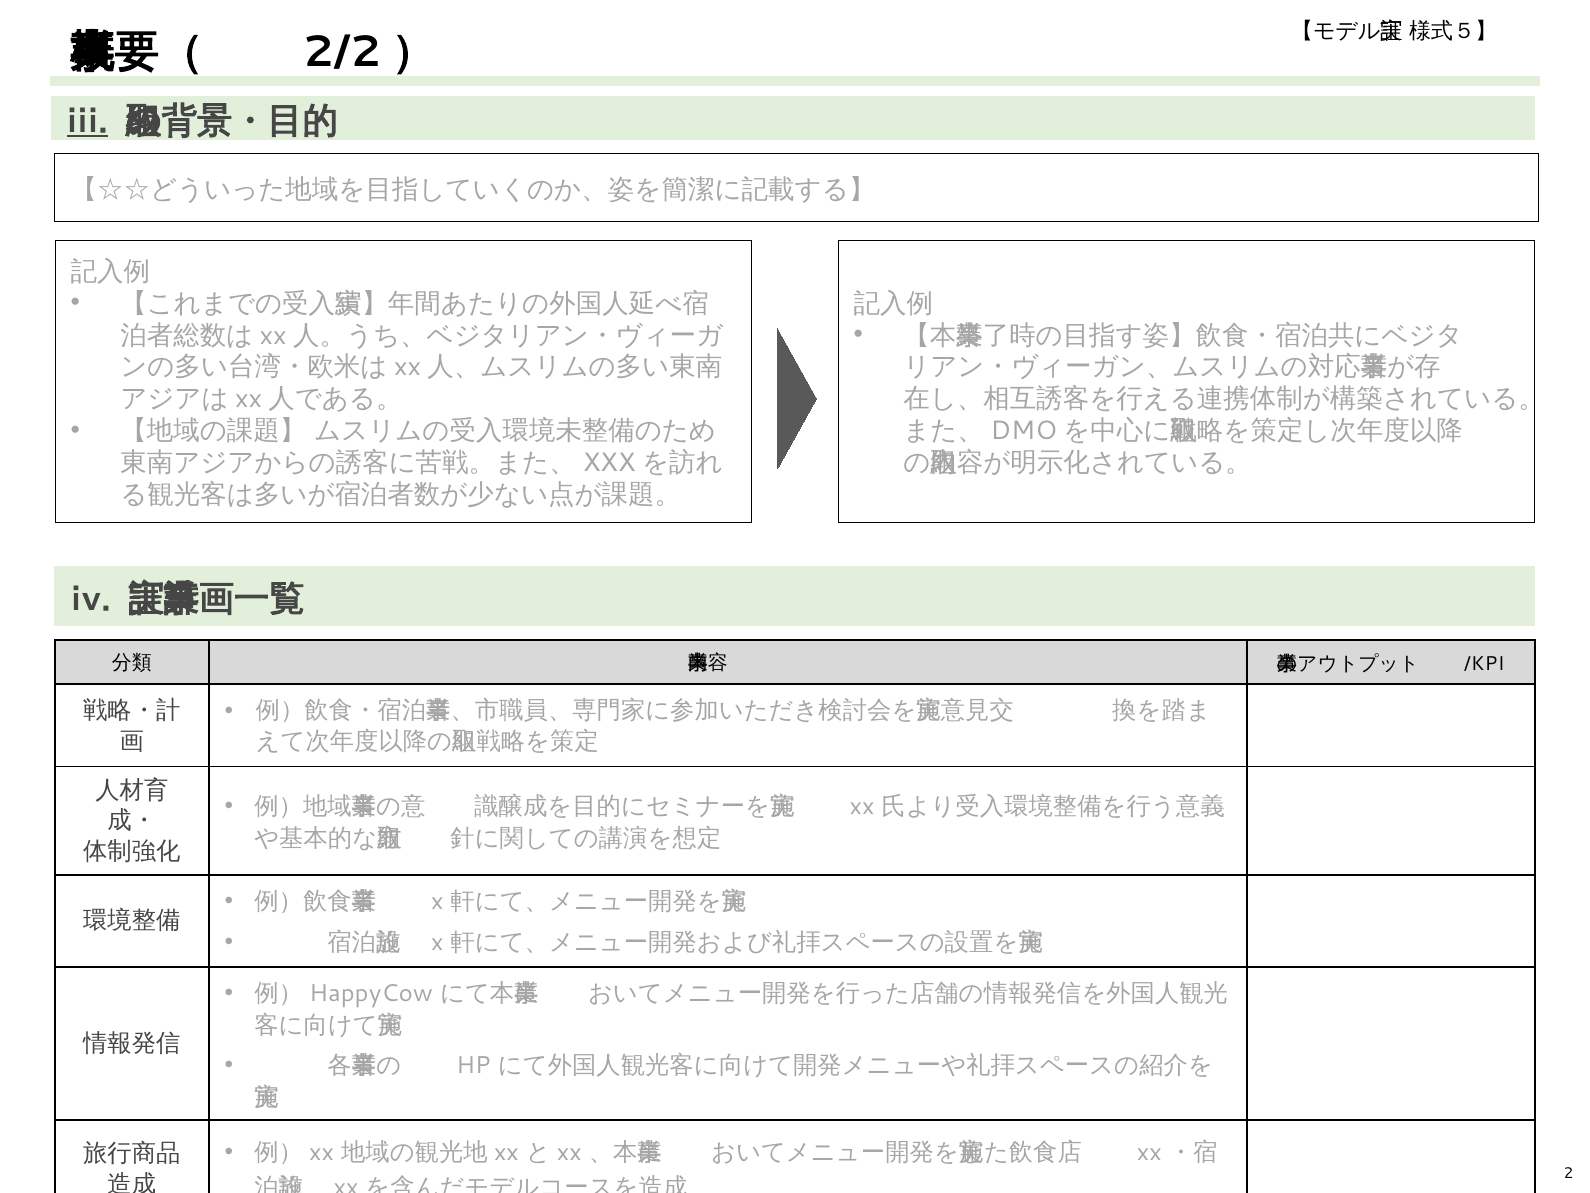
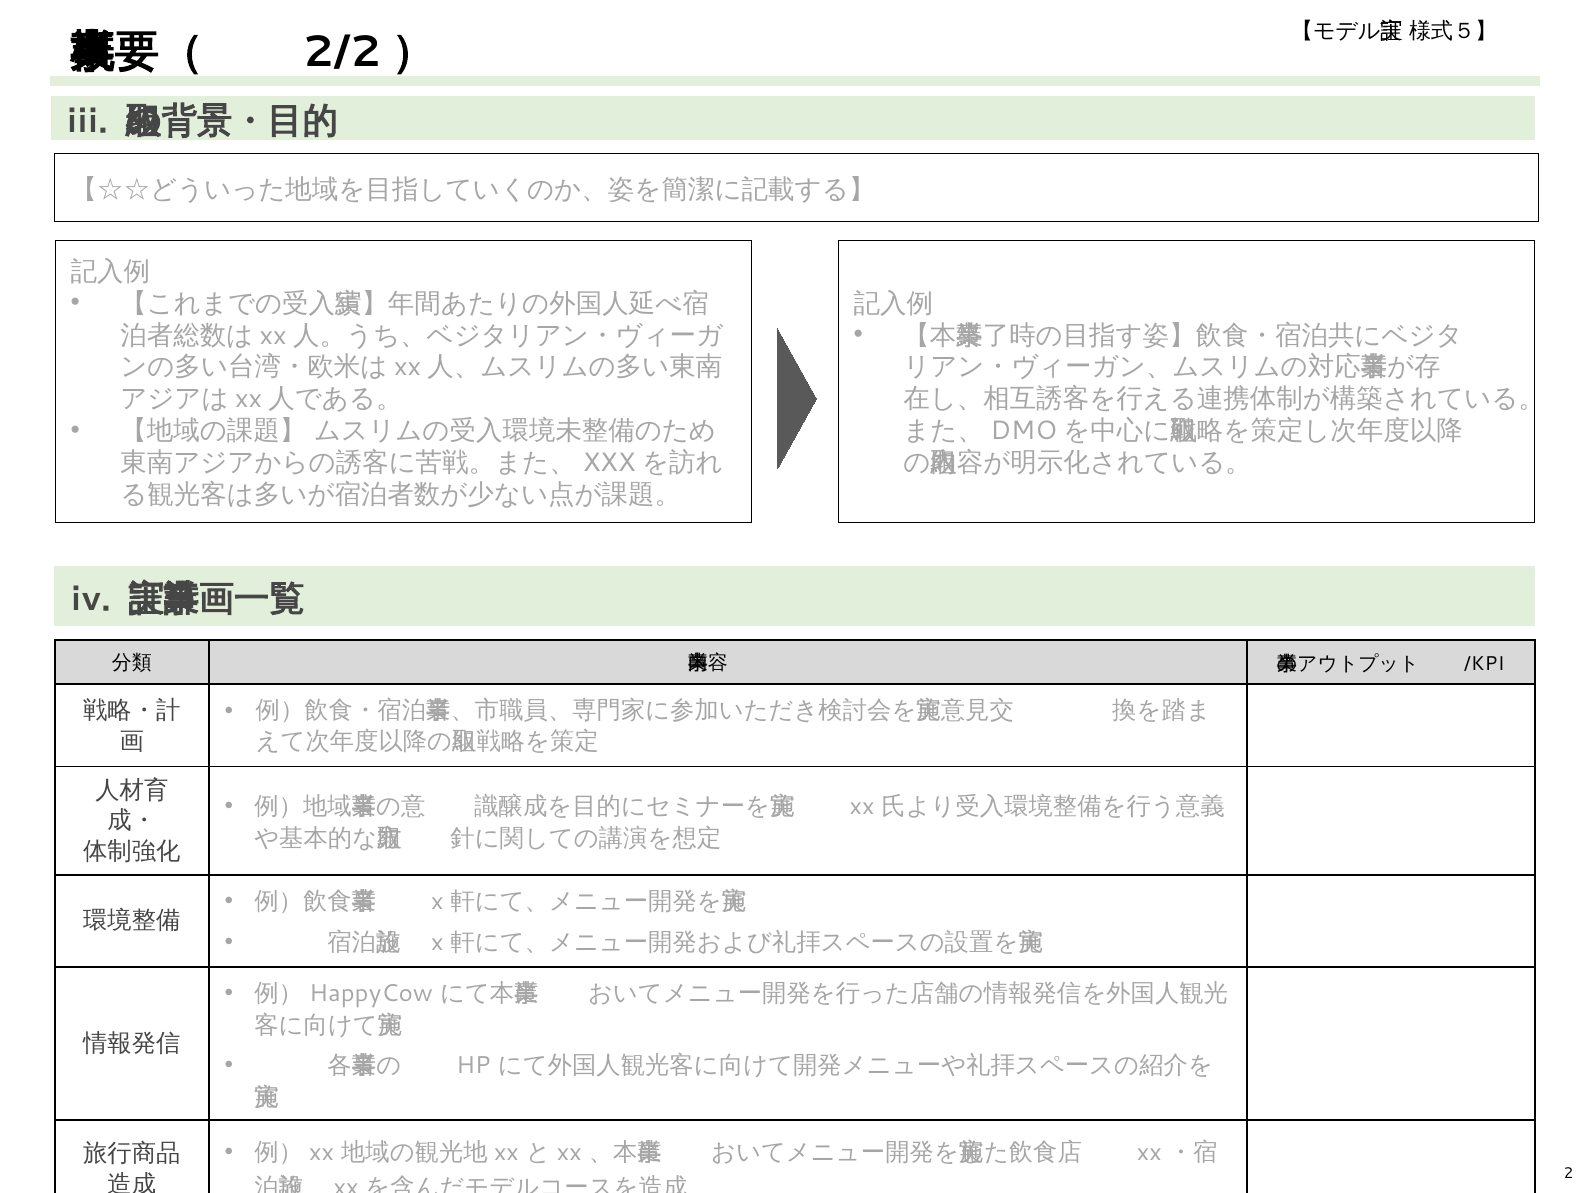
iii underline: present -> none (87, 121)
